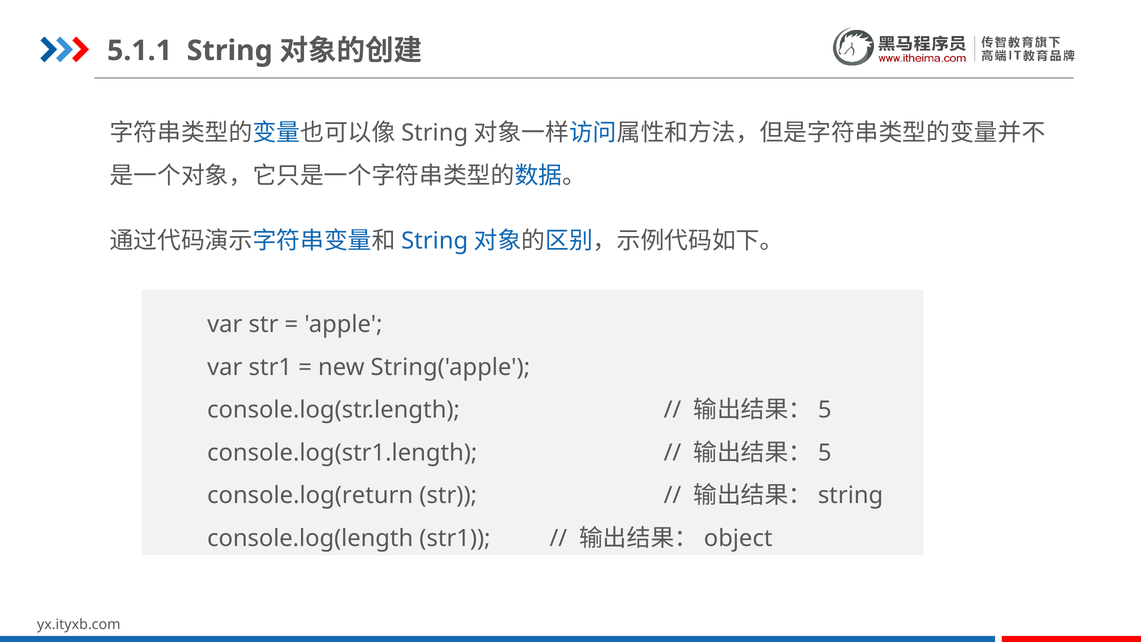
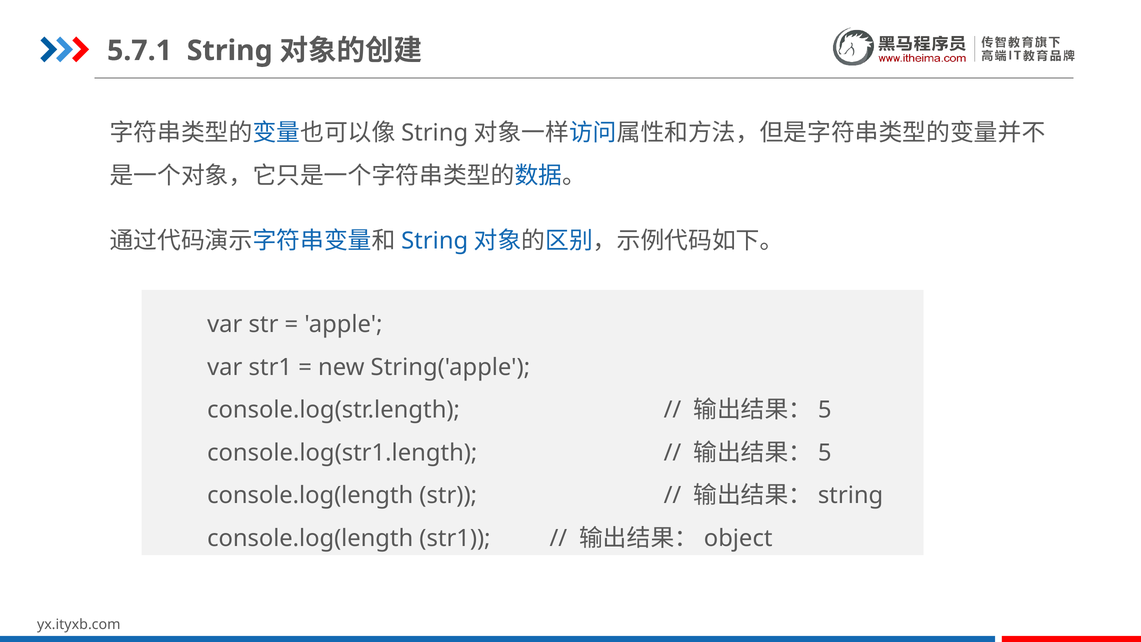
5.1.1: 5.1.1 -> 5.7.1 (140, 51)
console.log(return: console.log(return -> console.log(length (310, 496)
